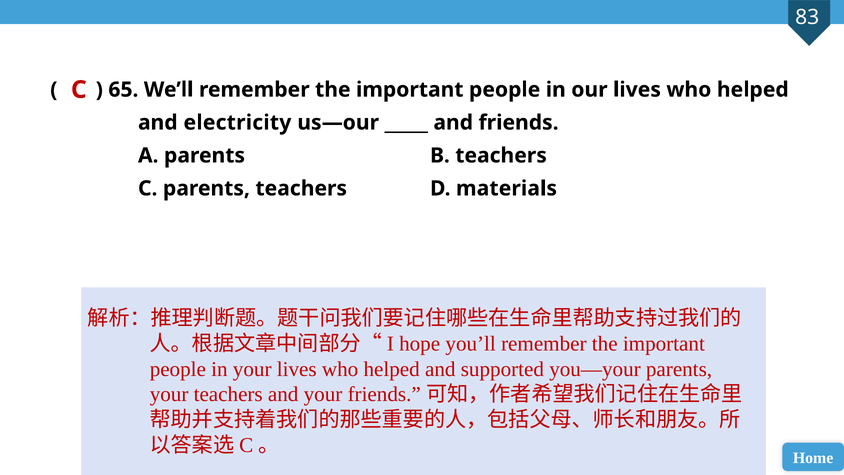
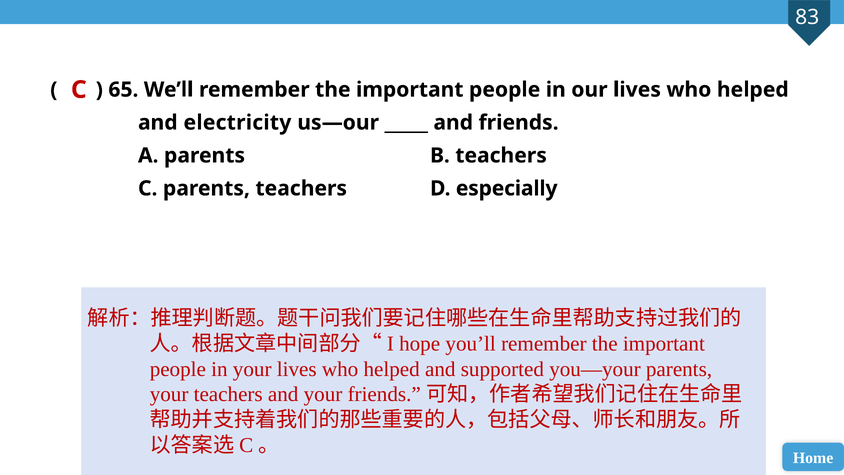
materials: materials -> especially (507, 188)
